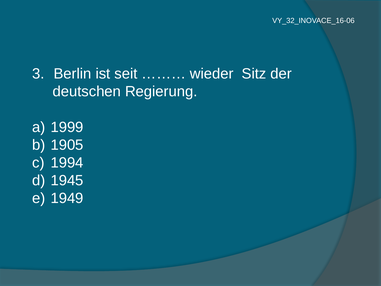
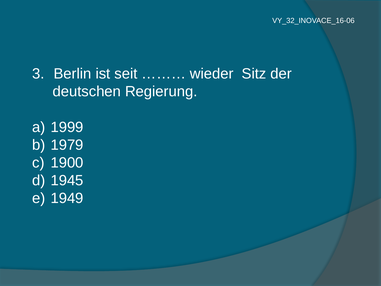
1905: 1905 -> 1979 (67, 145)
1994: 1994 -> 1900 (67, 163)
